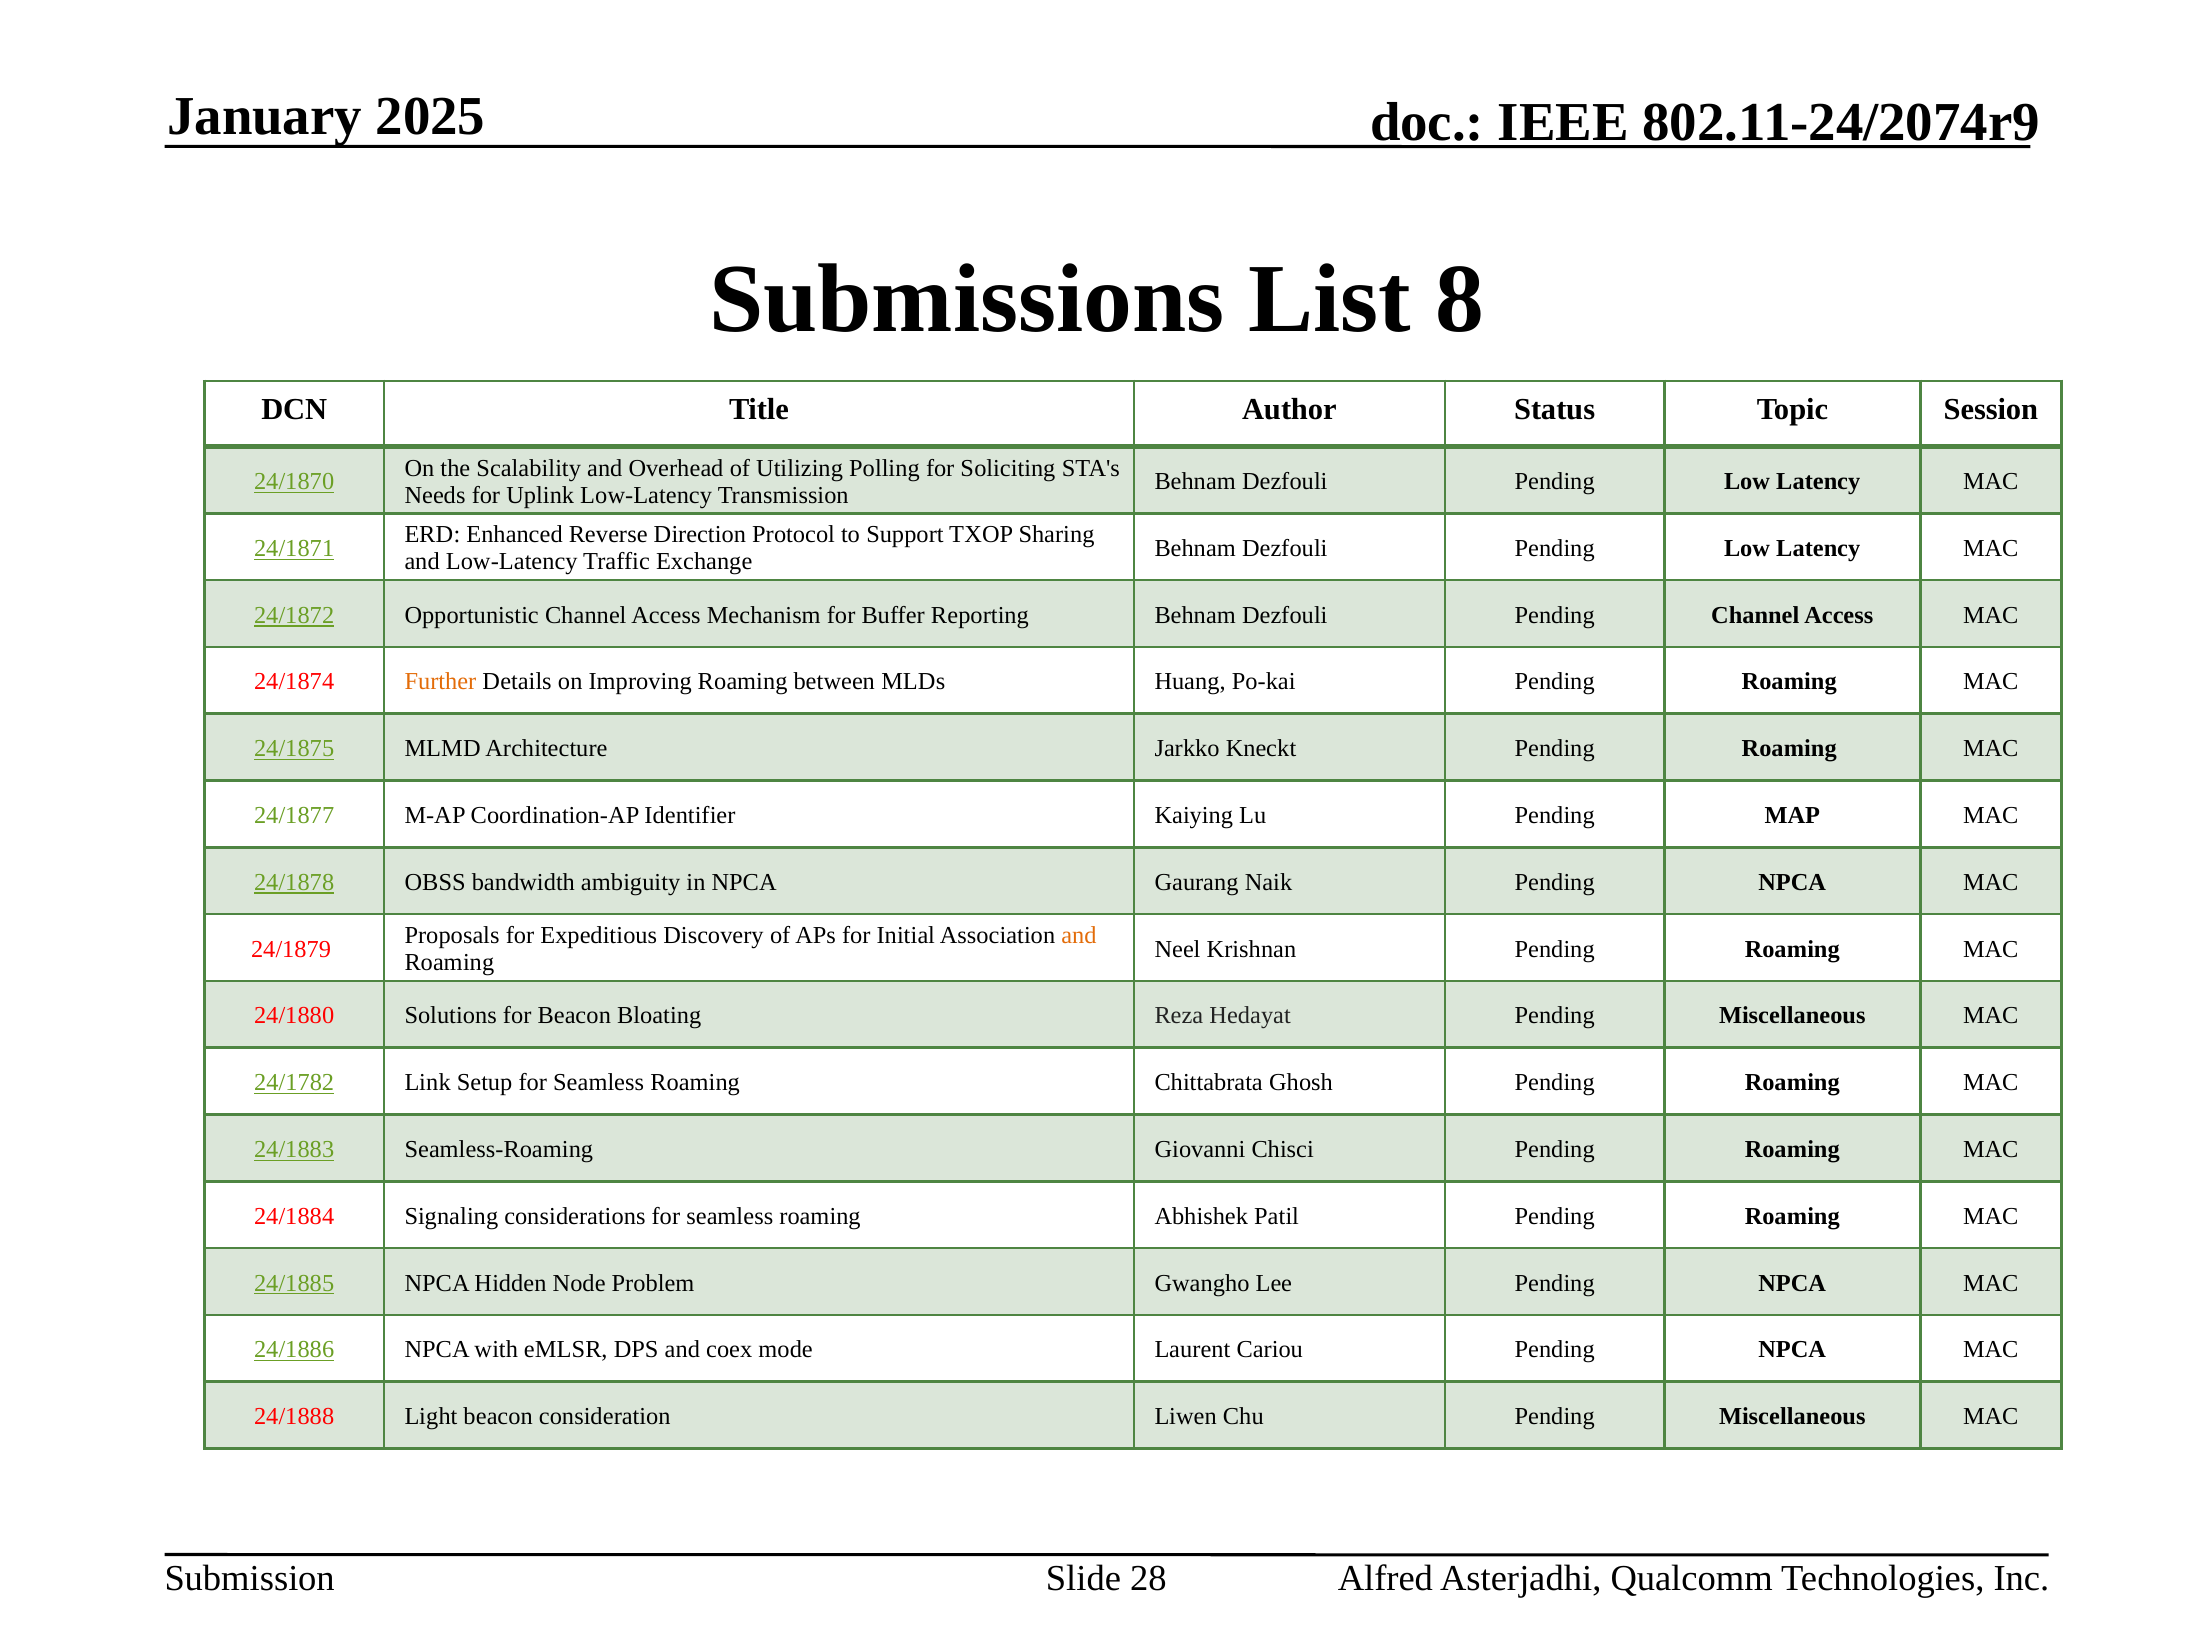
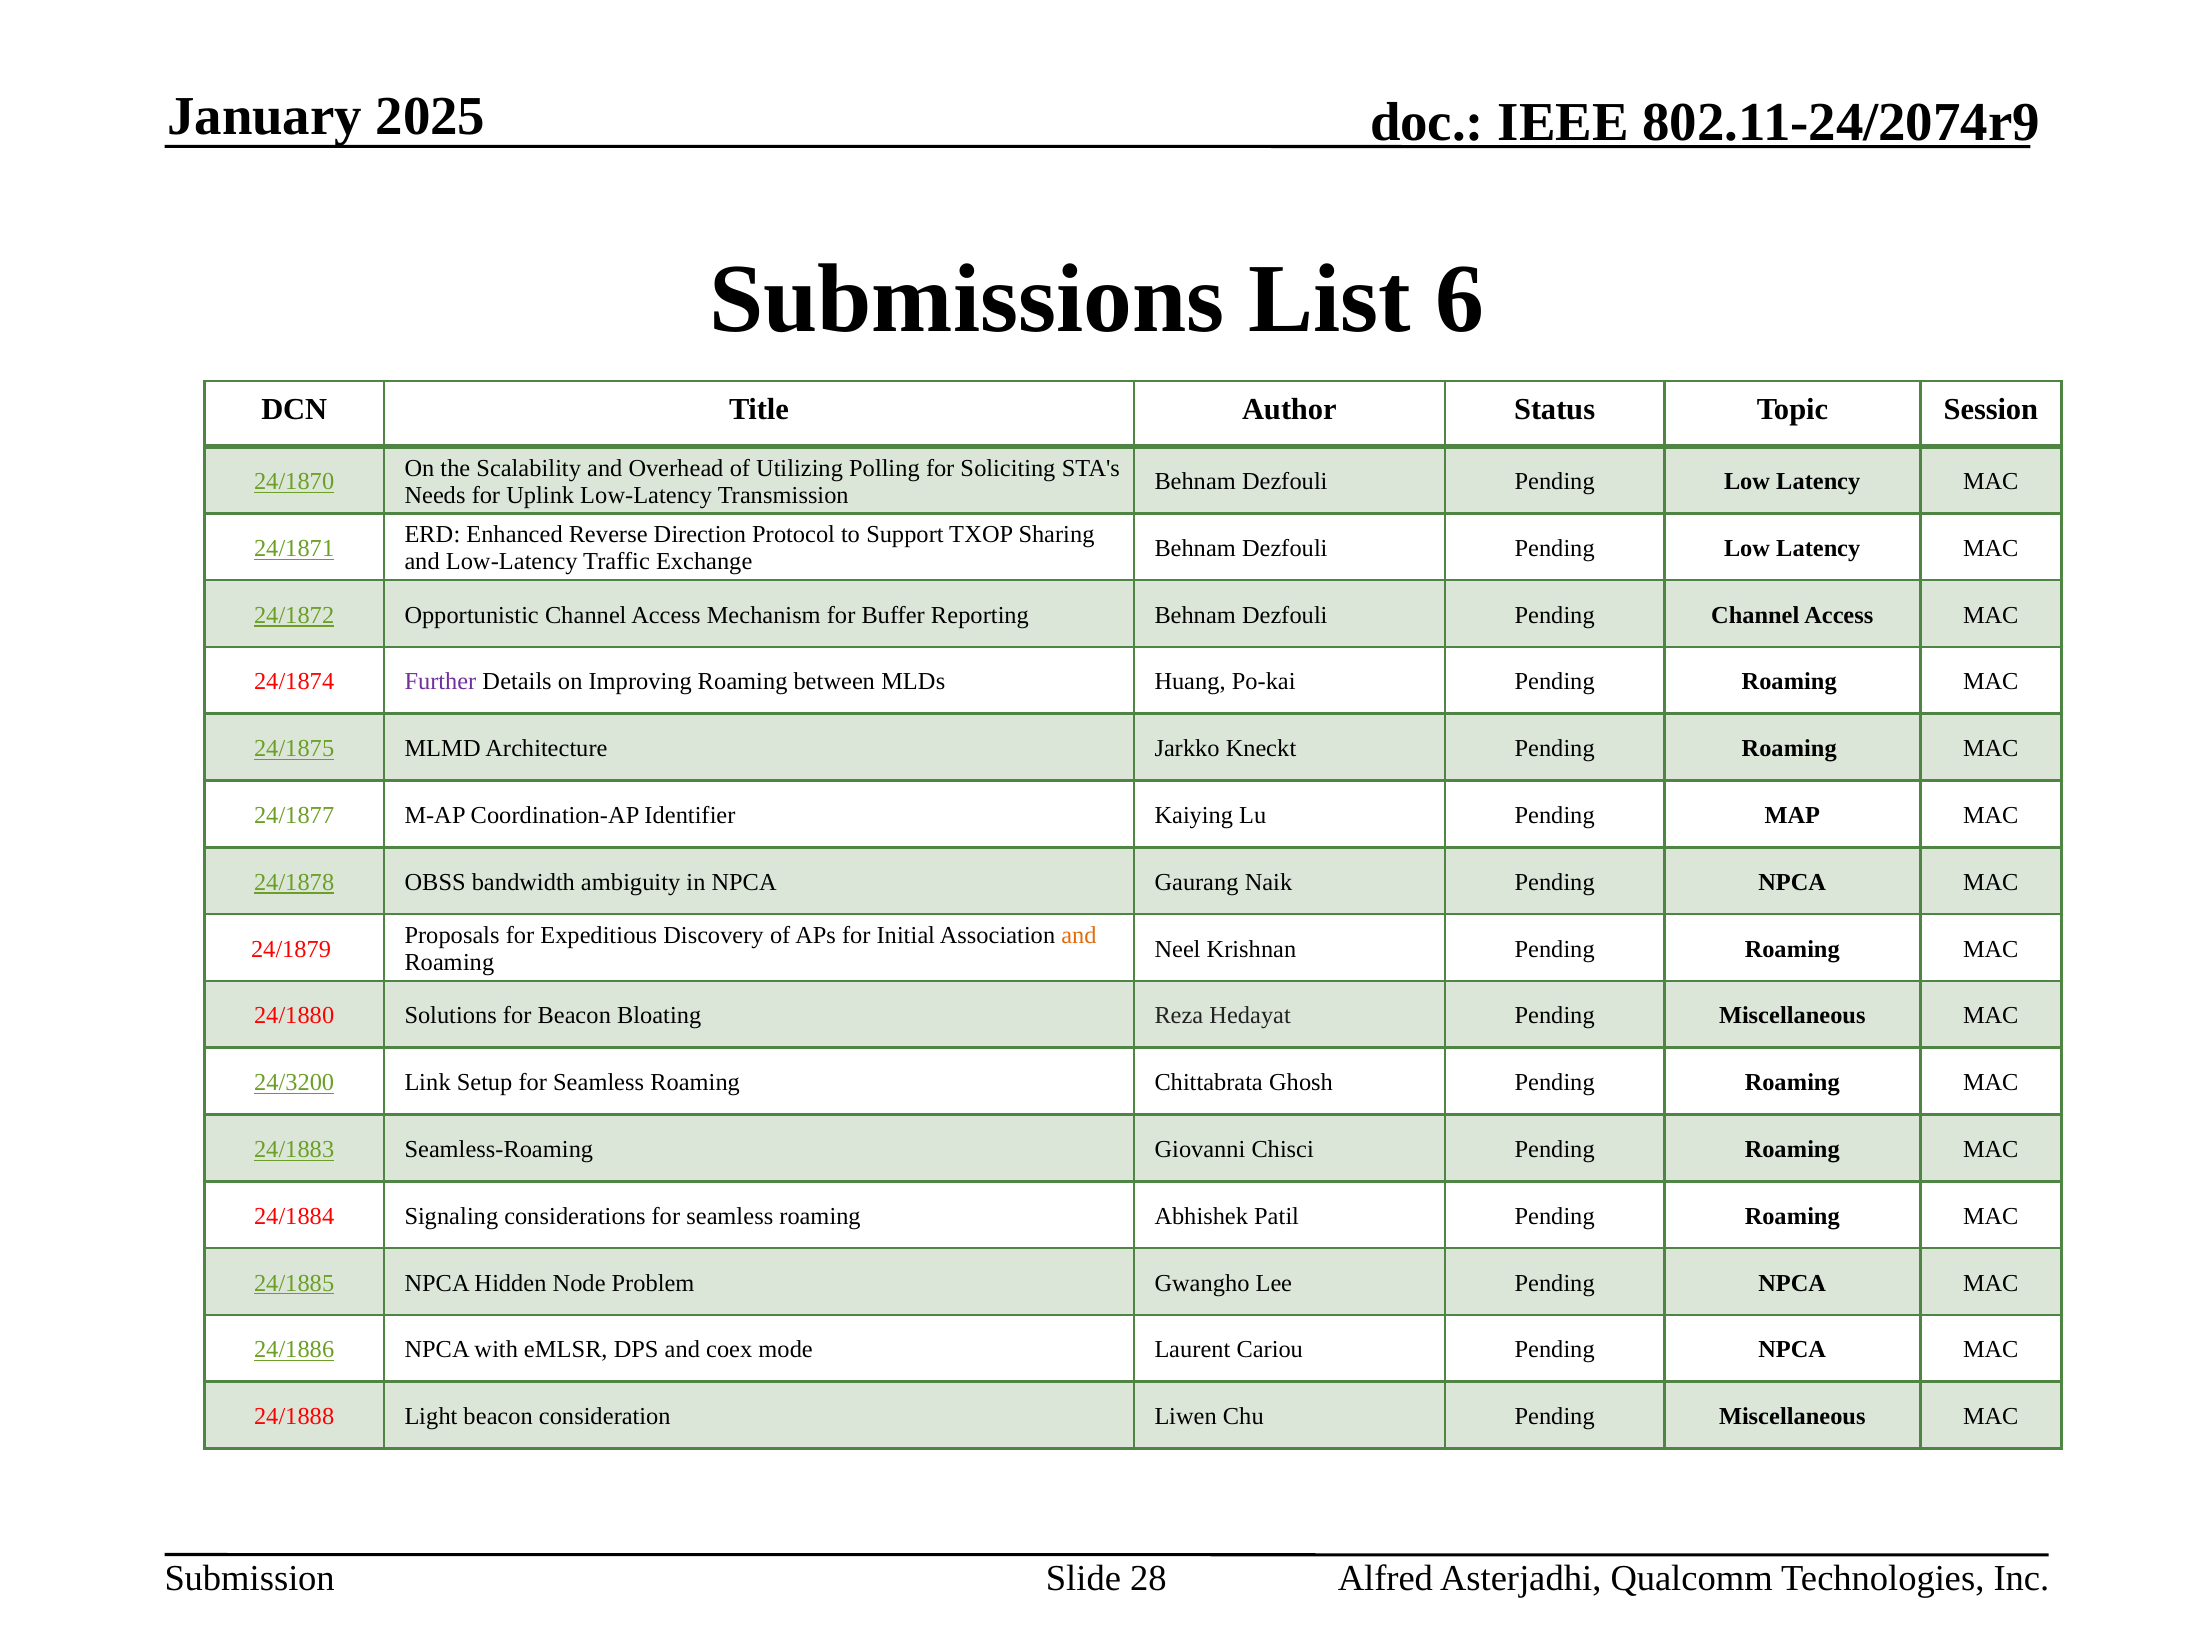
8: 8 -> 6 (1460, 299)
Further colour: orange -> purple (440, 682)
24/1782: 24/1782 -> 24/3200 (294, 1083)
